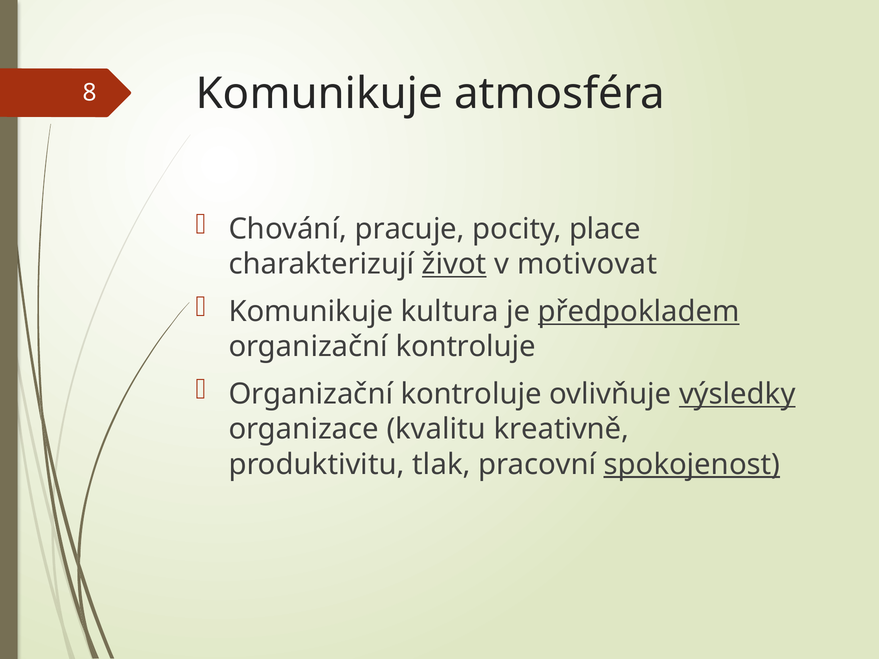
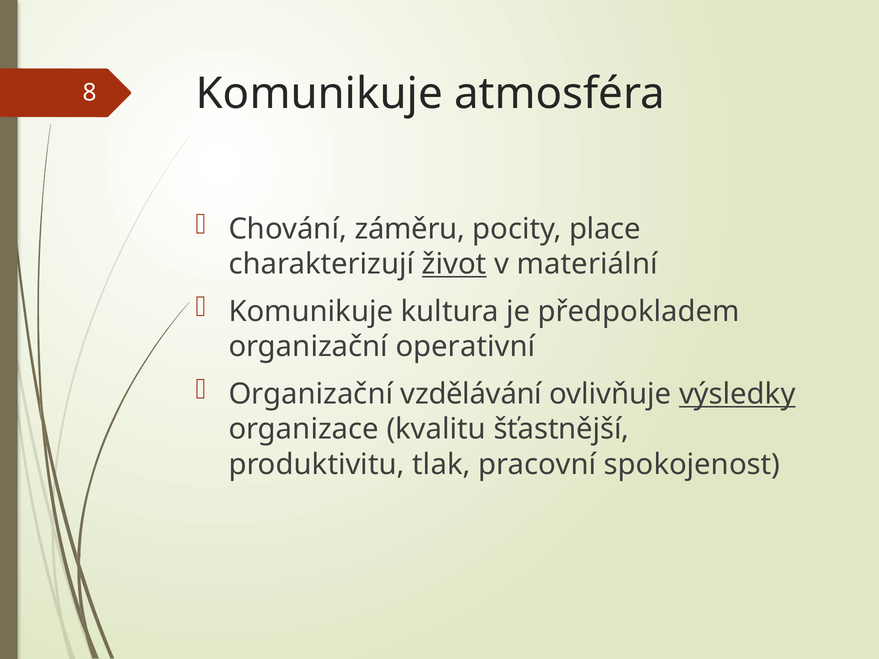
pracuje: pracuje -> záměru (410, 229)
motivovat: motivovat -> materiální (587, 264)
předpokladem underline: present -> none (639, 312)
kontroluje: kontroluje -> operativní (466, 347)
kontroluje: kontroluje -> vzdělávání (471, 394)
kreativně: kreativně -> šťastnější (561, 429)
spokojenost underline: present -> none (692, 465)
